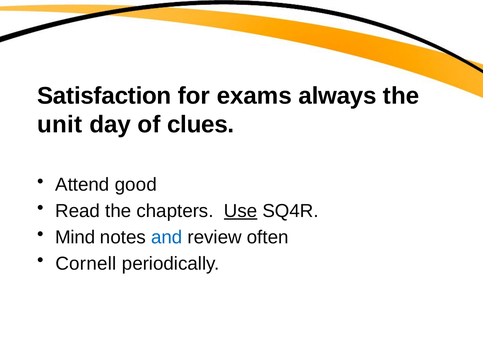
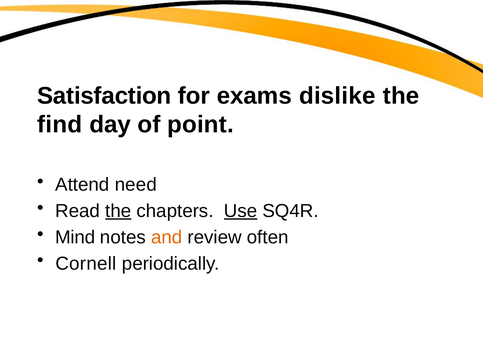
always: always -> dislike (337, 96)
unit: unit -> find (60, 125)
clues: clues -> point (200, 125)
good: good -> need (136, 185)
the underline: none -> present (118, 211)
and colour: blue -> orange (167, 237)
